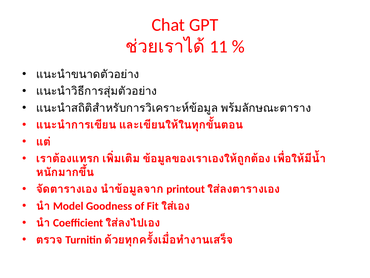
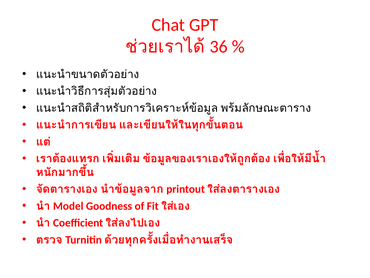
11: 11 -> 36 (219, 47)
